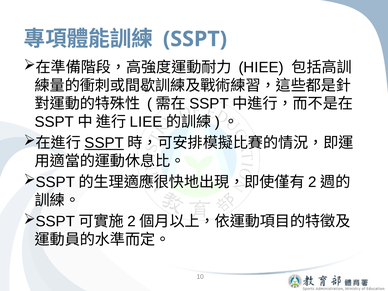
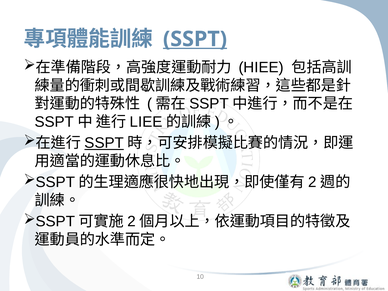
SSPT underline: none -> present (195, 39)
